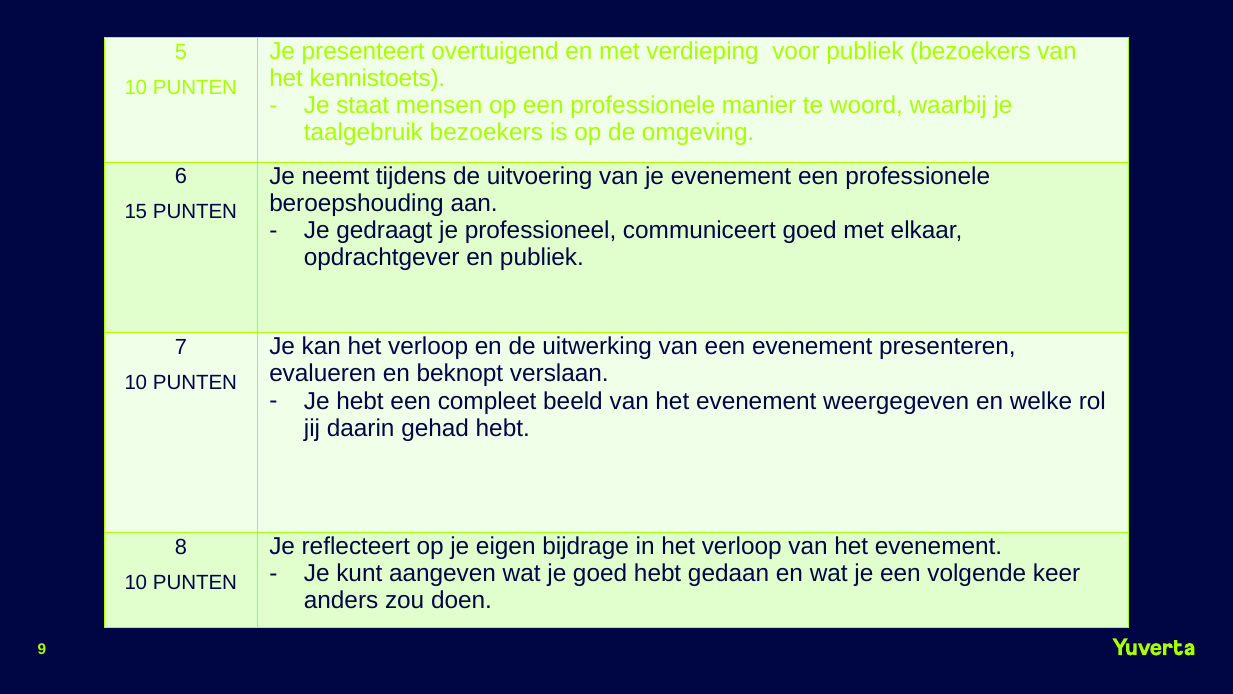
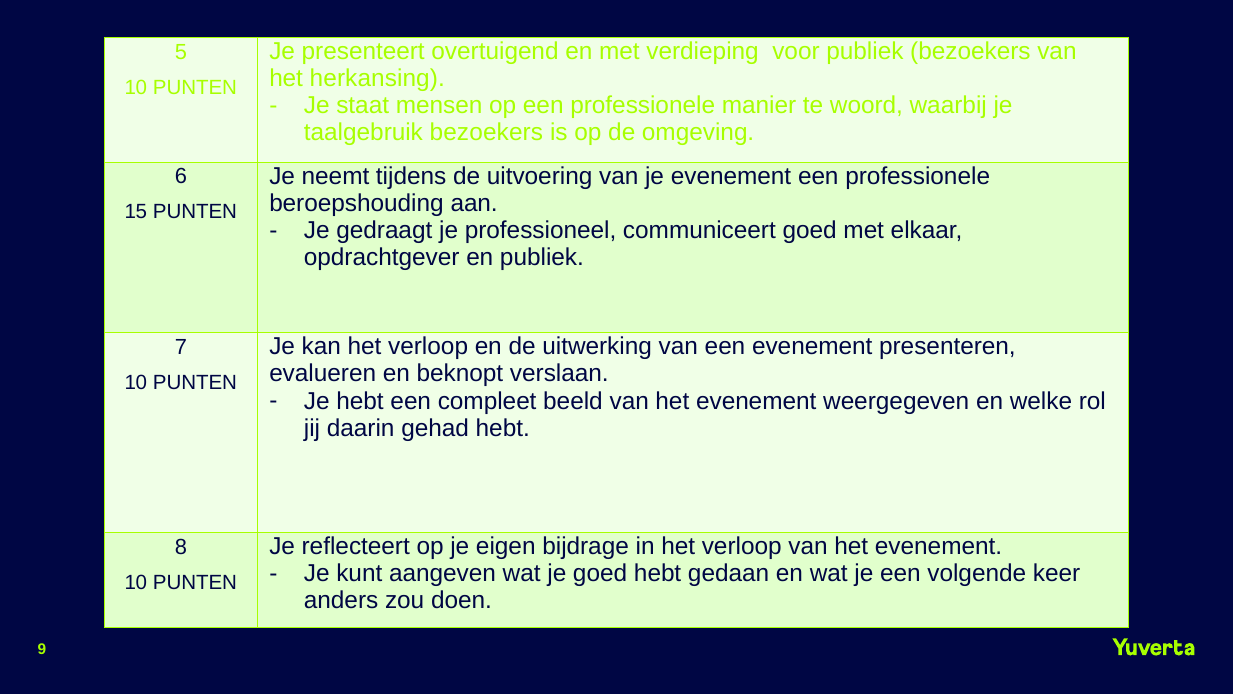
kennistoets: kennistoets -> herkansing (377, 79)
